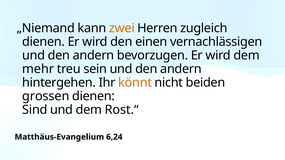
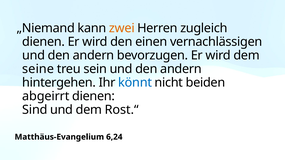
mehr: mehr -> seine (38, 69)
könnt colour: orange -> blue (135, 83)
grossen: grossen -> abgeirrt (46, 96)
